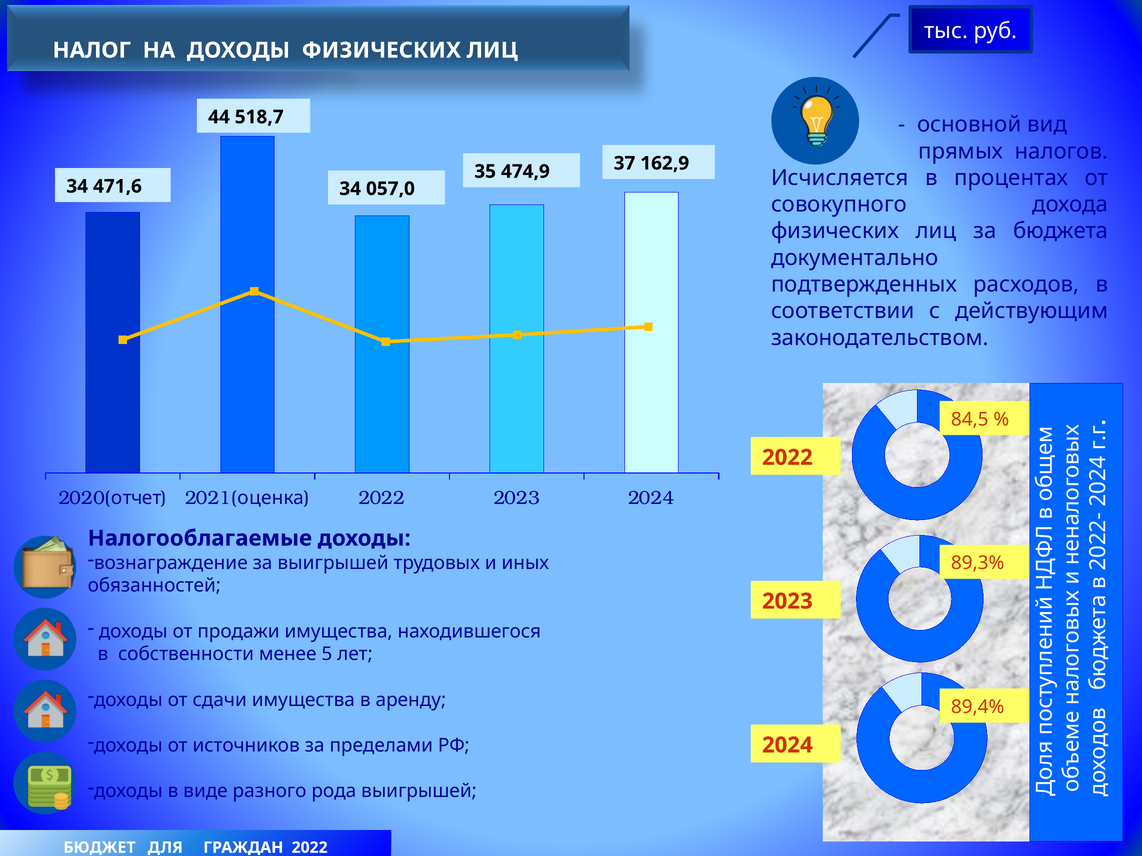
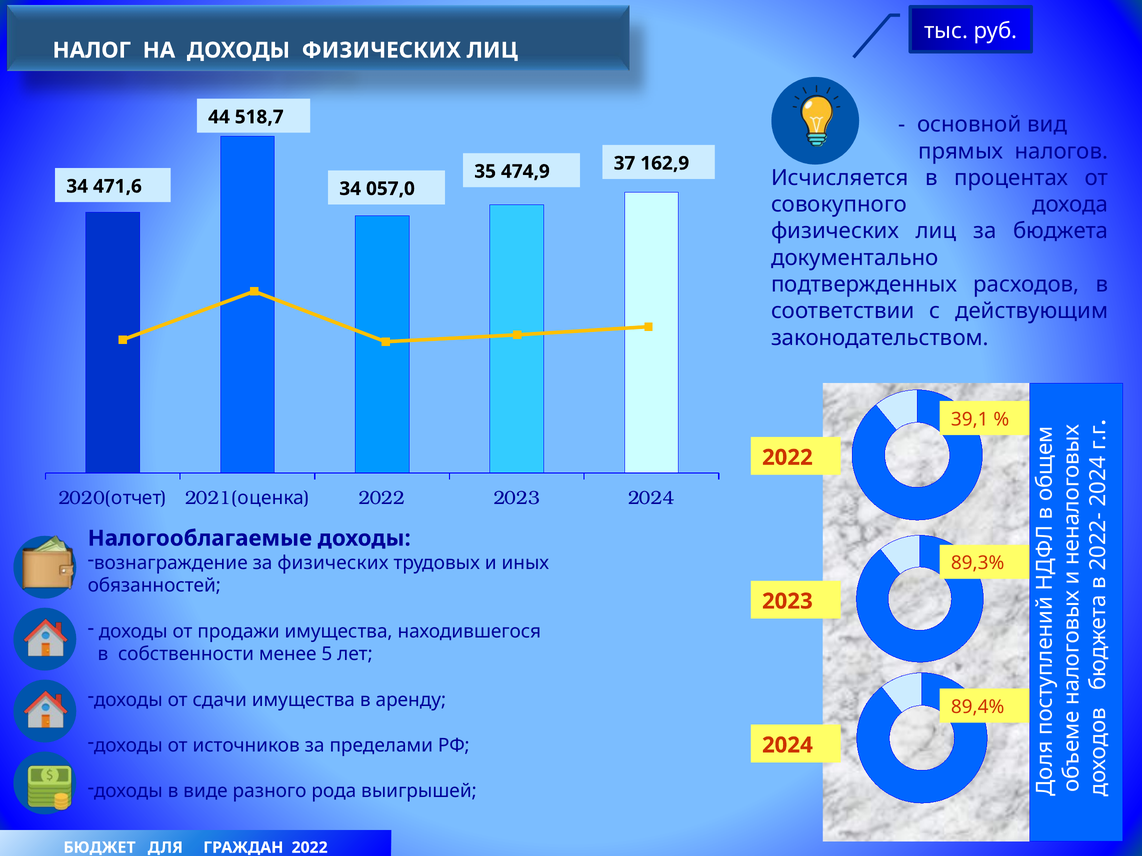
84,5: 84,5 -> 39,1 (970, 420)
за выигрышей: выигрышей -> физических (333, 563)
